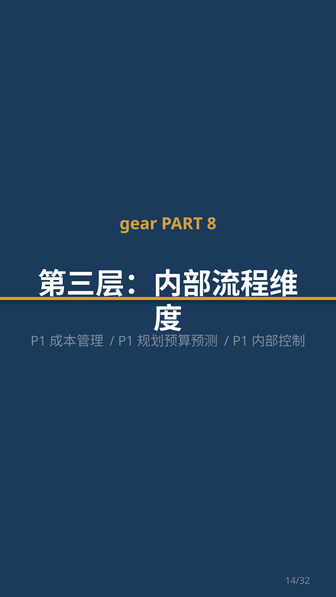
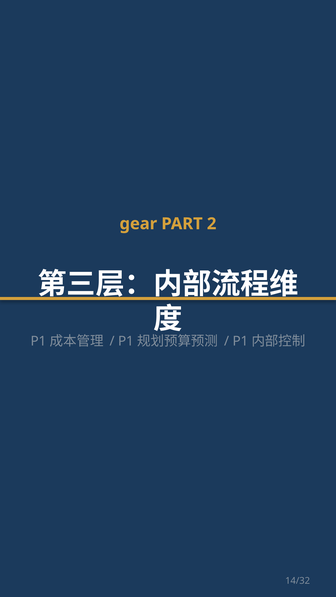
8: 8 -> 2 (212, 224)
